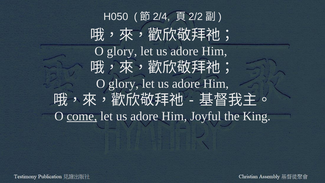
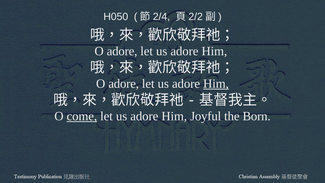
glory: glory -> adore (122, 51)
glory: glory -> adore (124, 84)
Him underline: none -> present (216, 84)
King: King -> Born (257, 116)
